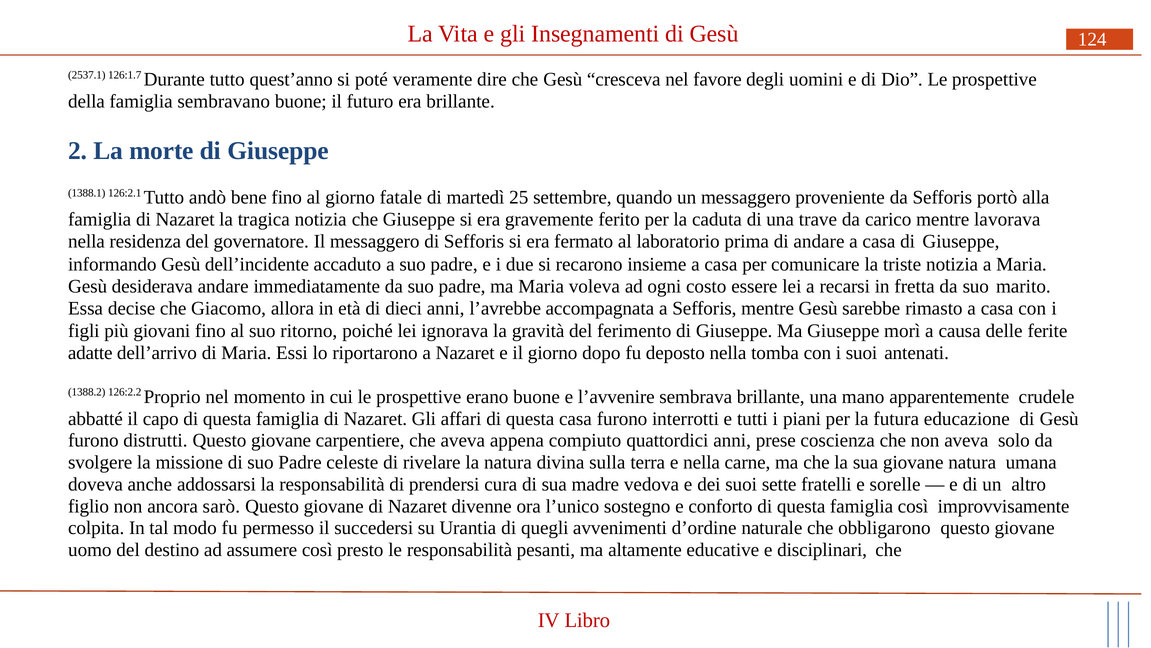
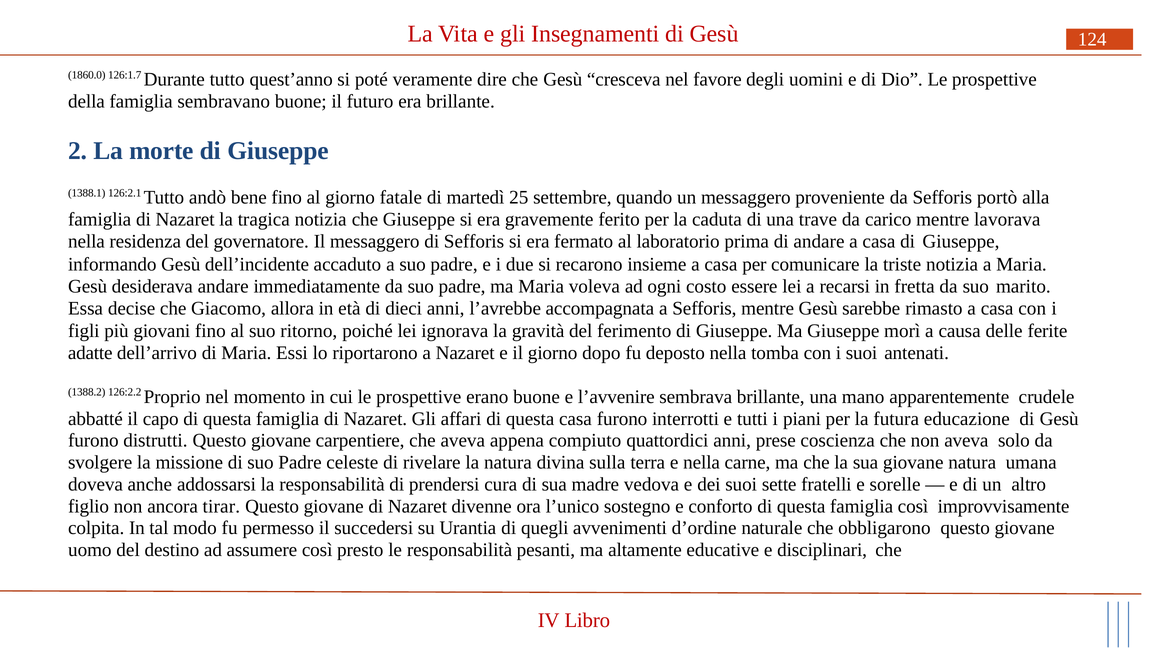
2537.1: 2537.1 -> 1860.0 (87, 75)
sarò: sarò -> tirar (221, 506)
